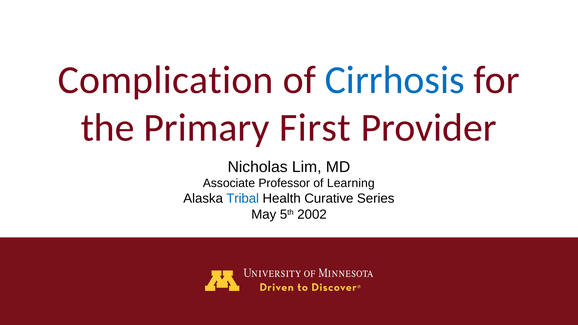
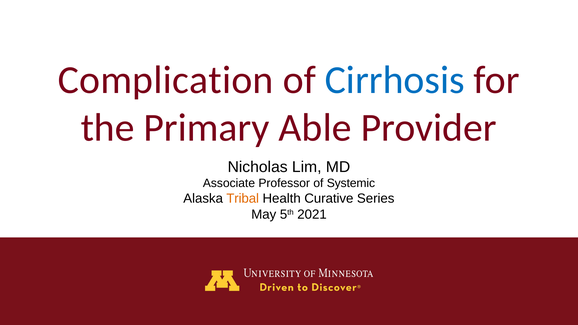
First: First -> Able (315, 128)
Learning: Learning -> Systemic (351, 183)
Tribal colour: blue -> orange (243, 199)
2002: 2002 -> 2021 (312, 214)
